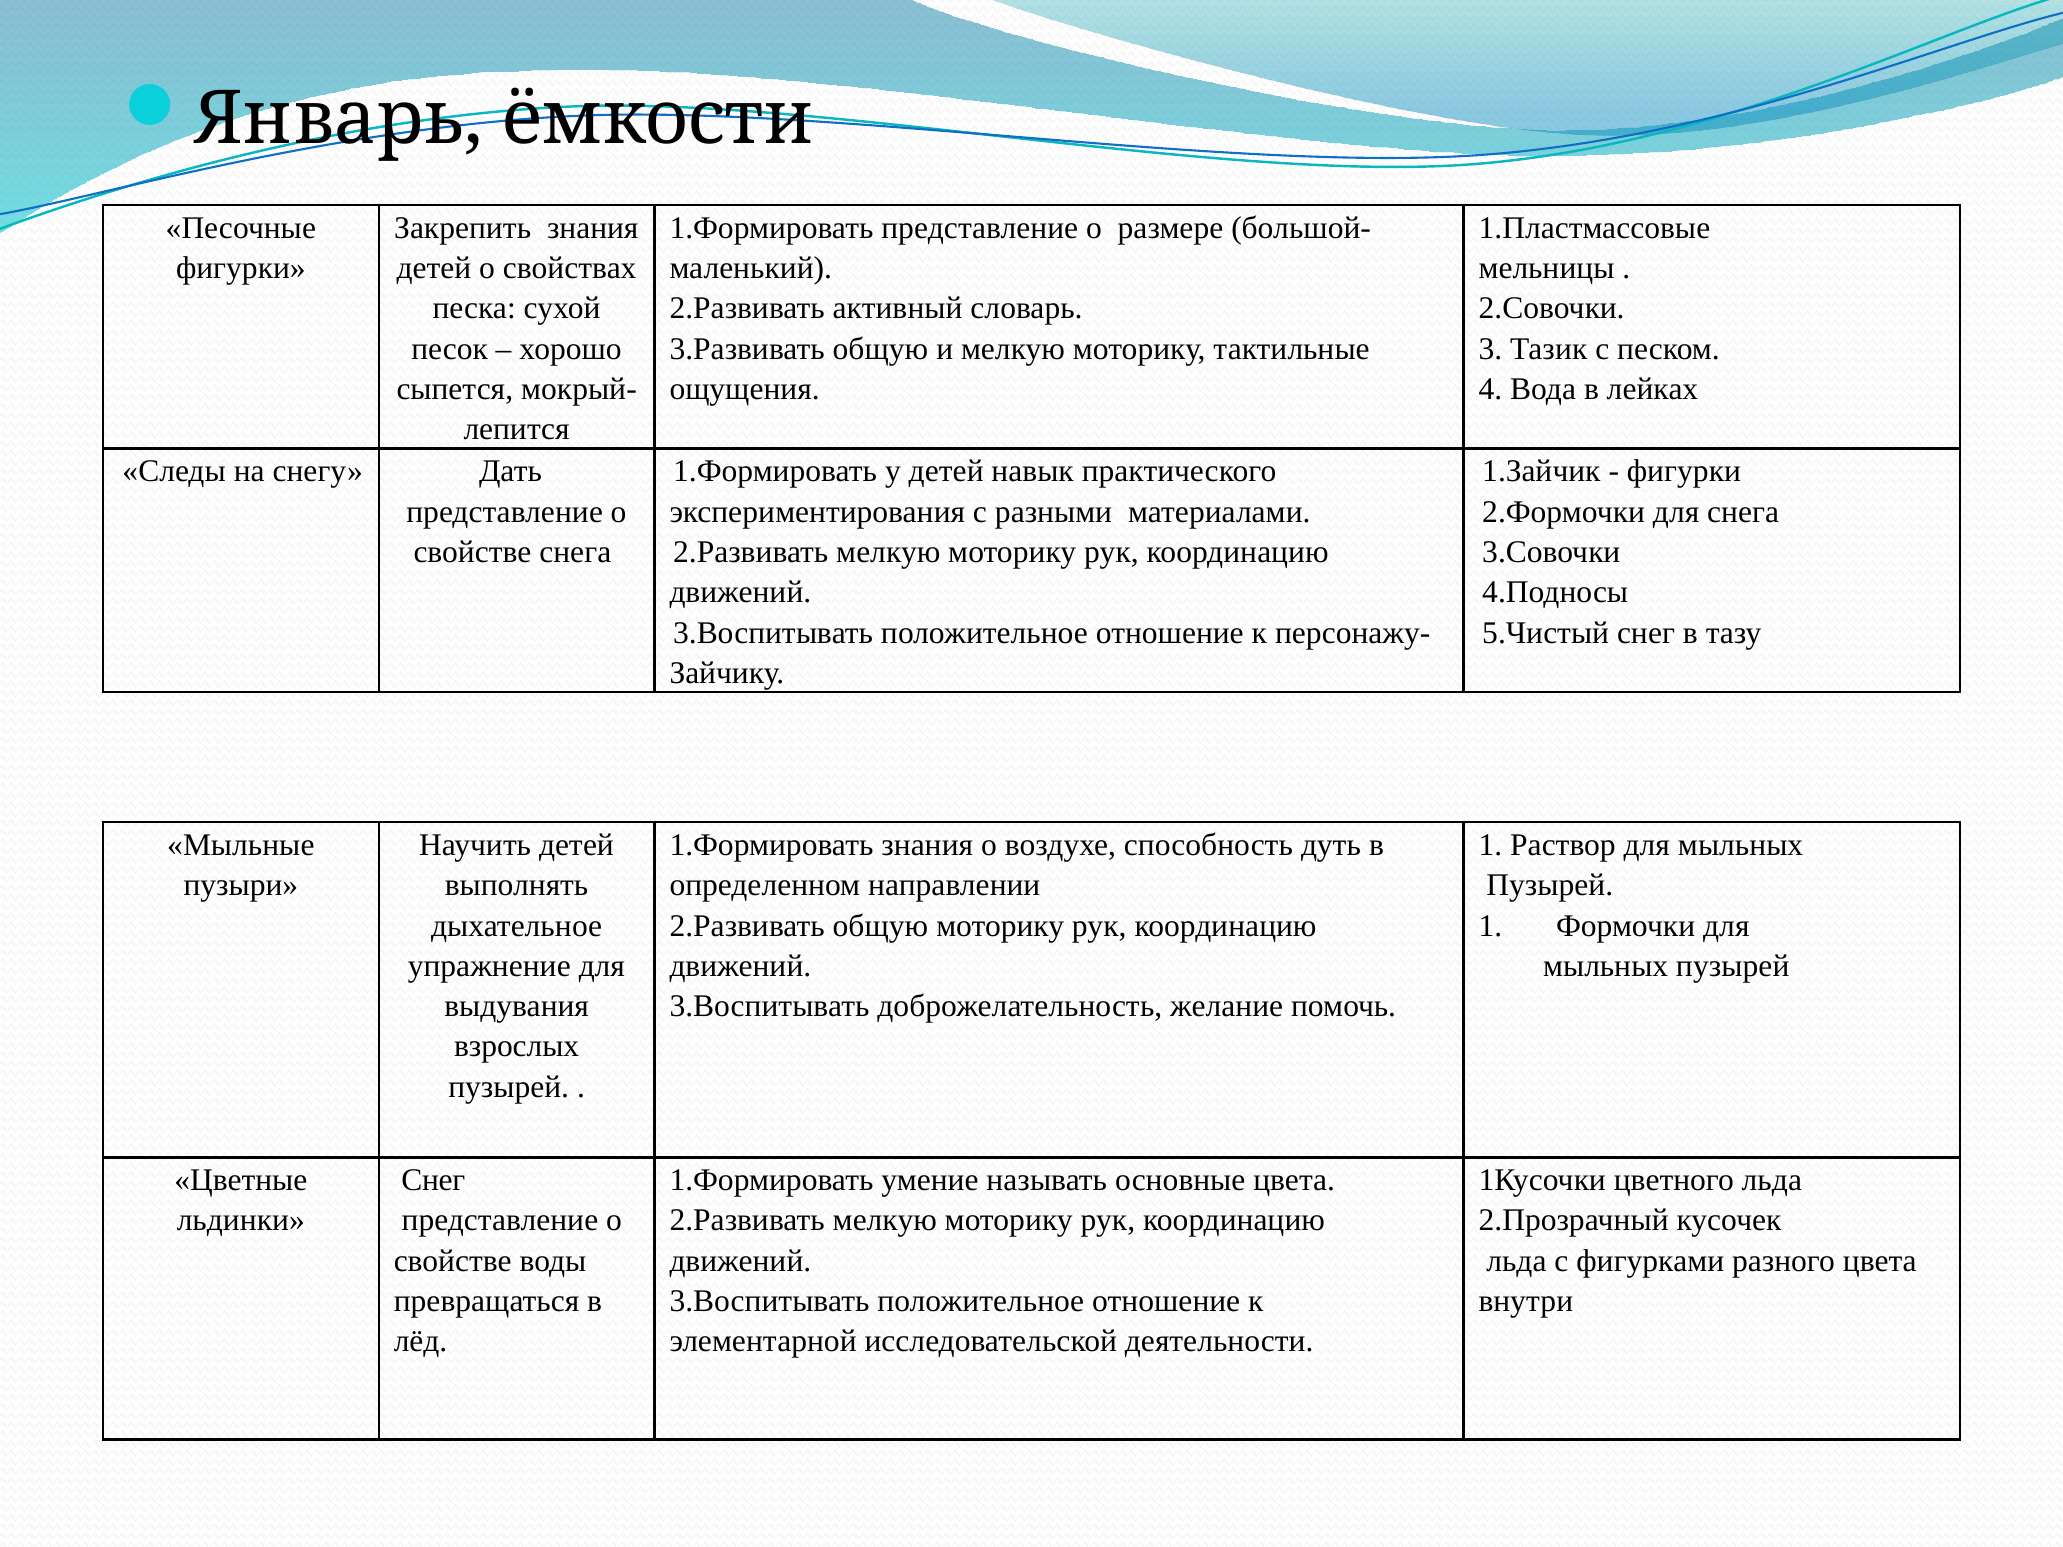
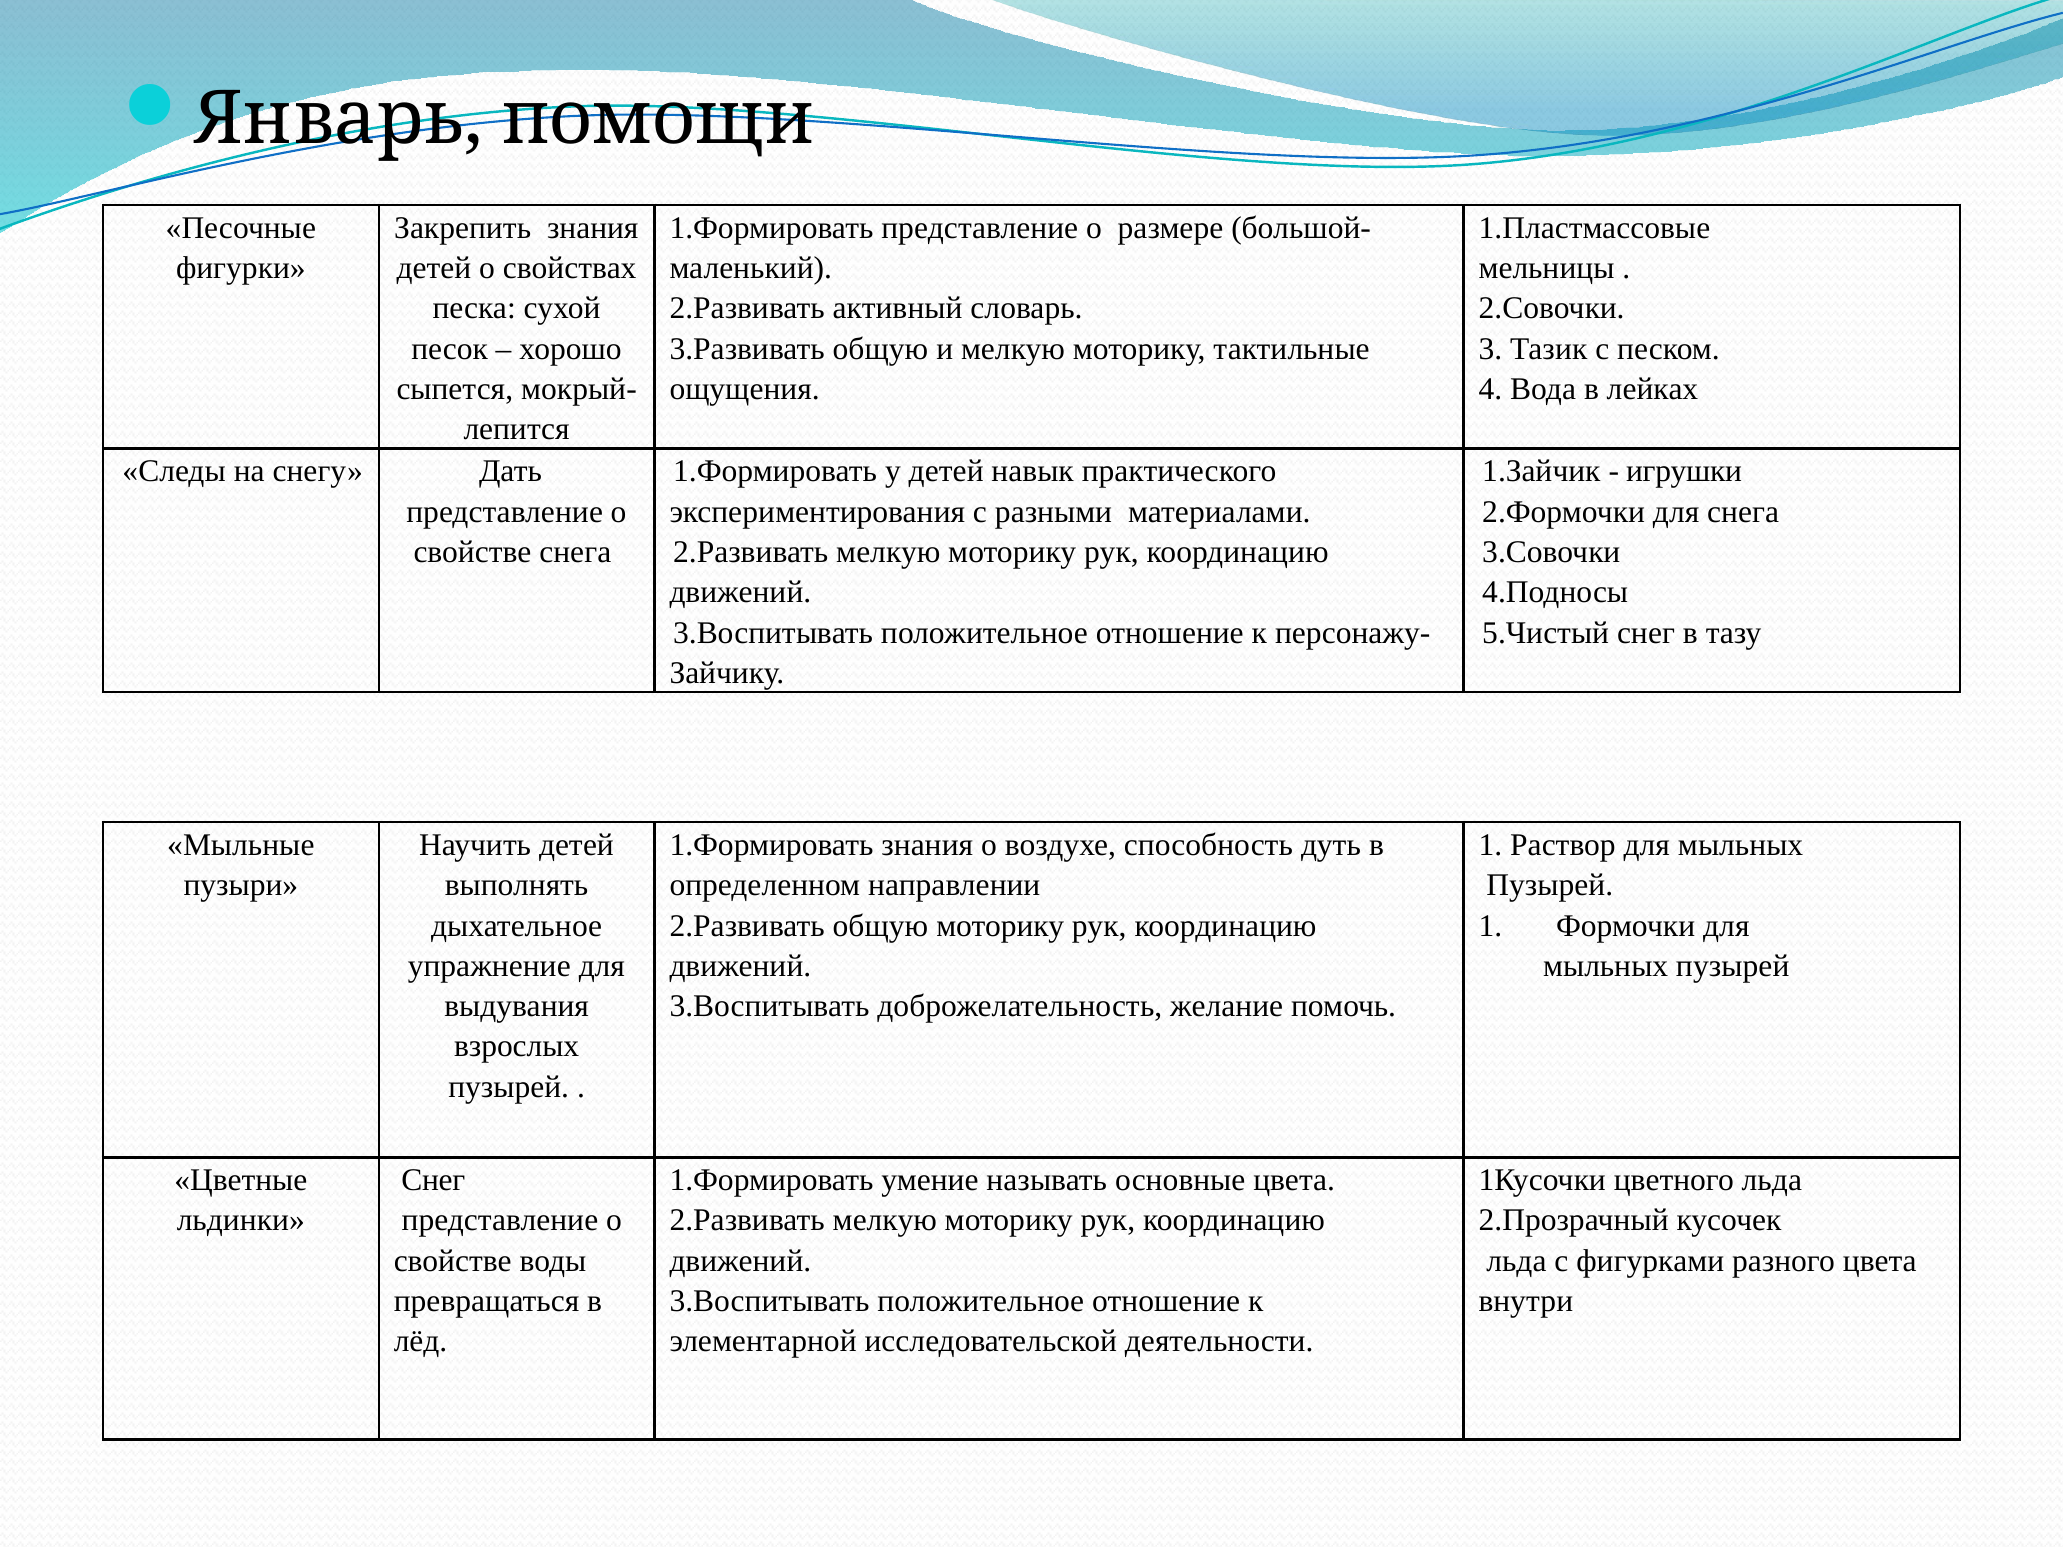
ёмкости: ёмкости -> помощи (658, 119)
фигурки: фигурки -> игрушки (1684, 472)
